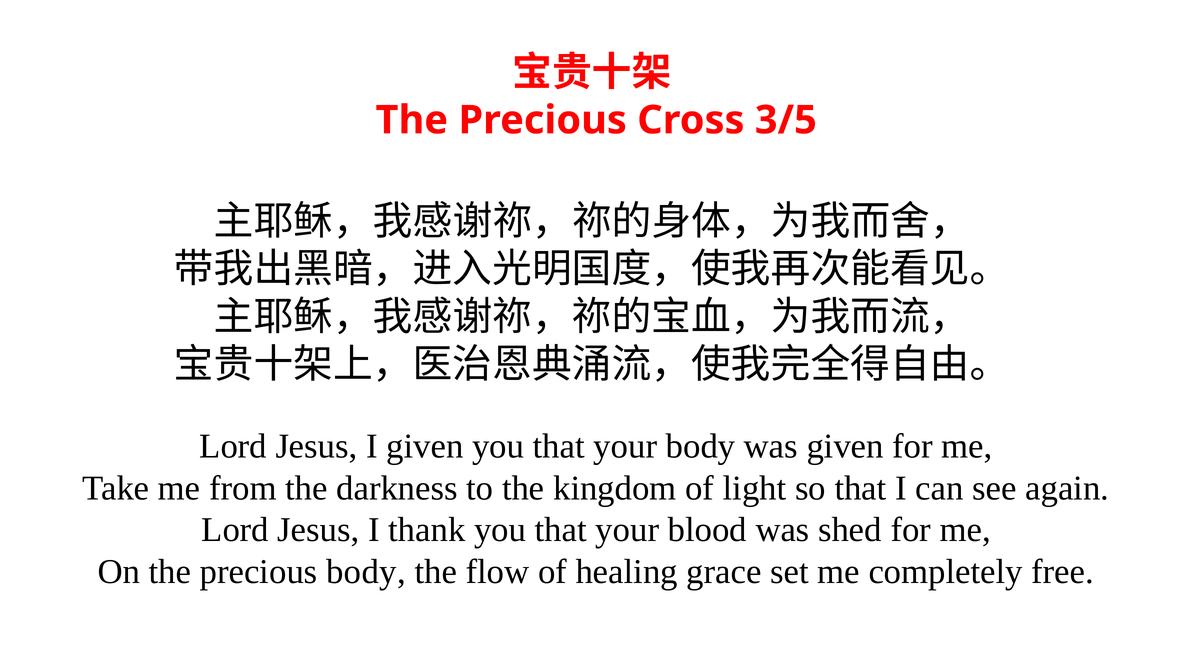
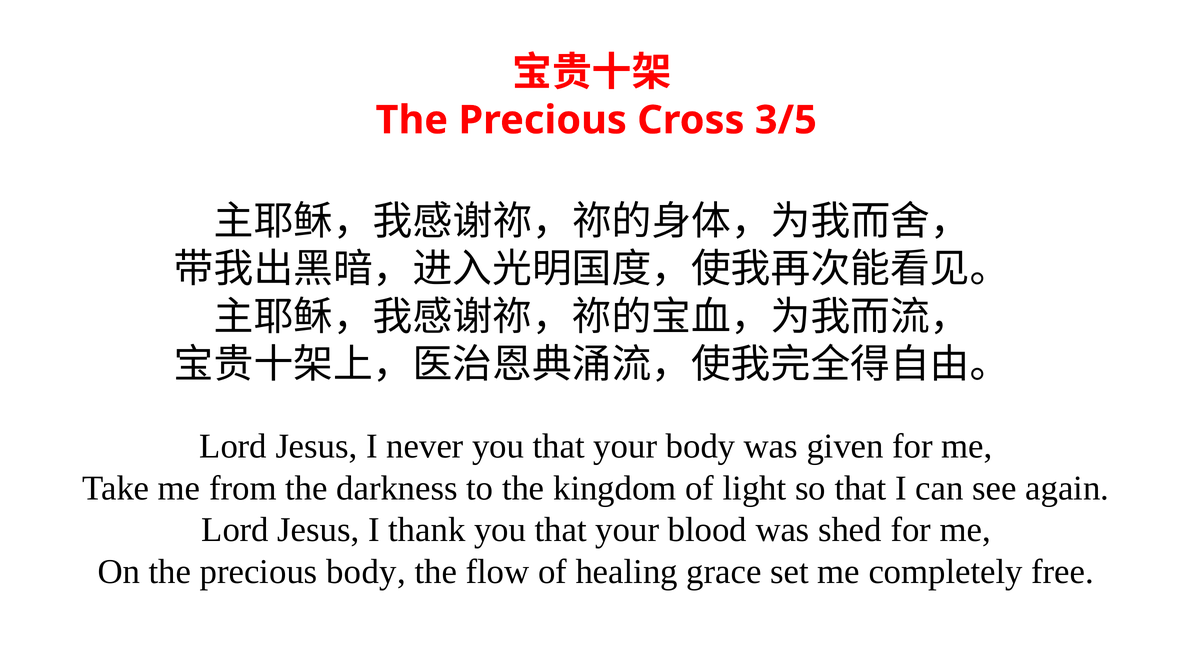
I given: given -> never (425, 446)
